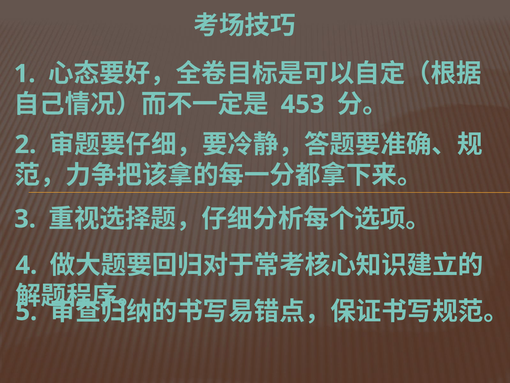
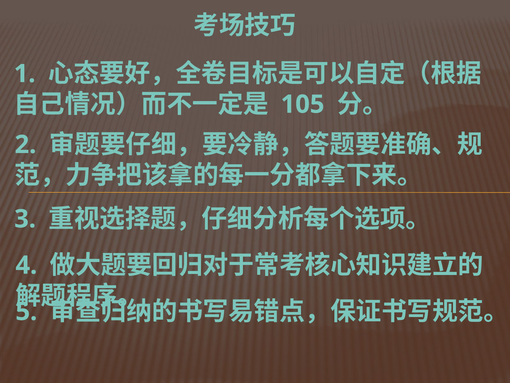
453: 453 -> 105 (303, 104)
